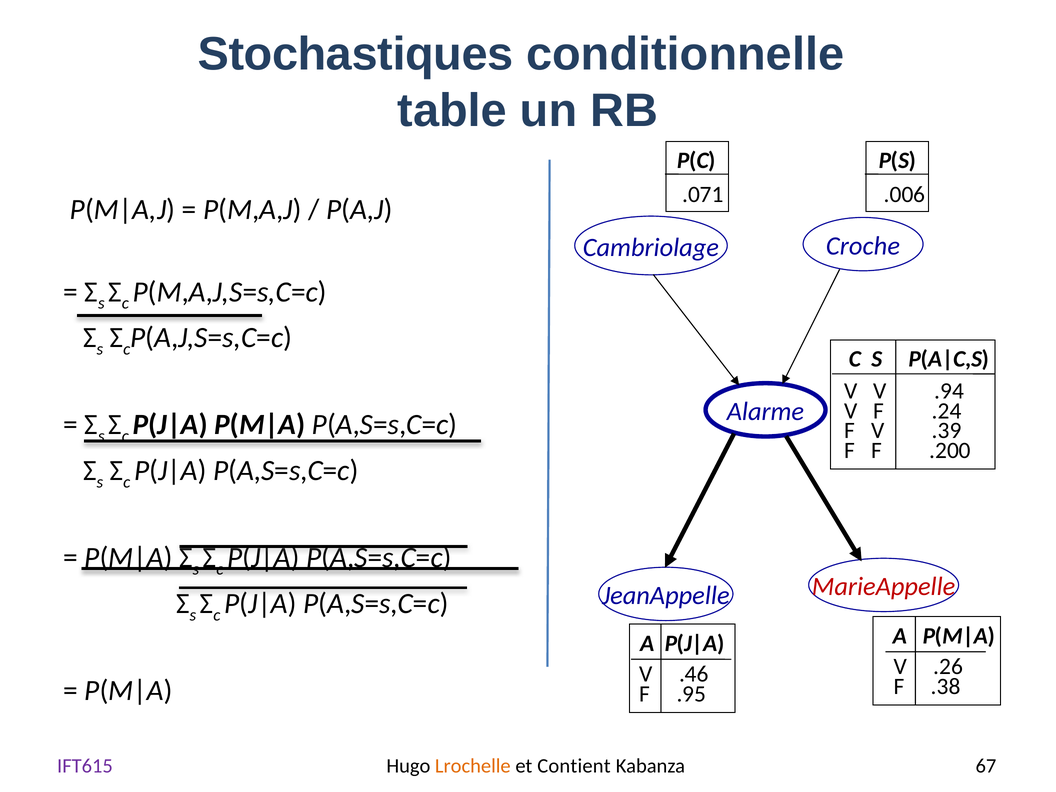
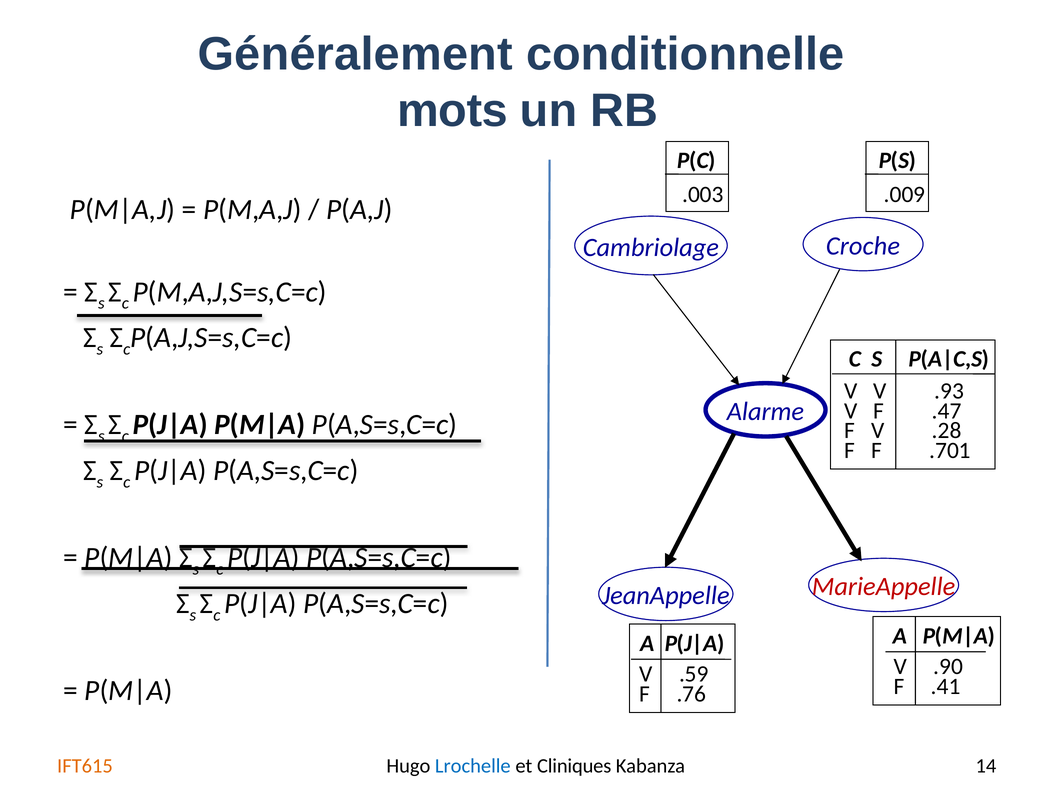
Stochastiques: Stochastiques -> Généralement (355, 54)
table: table -> mots (452, 111)
.071: .071 -> .003 (703, 194)
.006: .006 -> .009 (905, 194)
.94: .94 -> .93 (949, 391)
.24: .24 -> .47 (947, 411)
.39: .39 -> .28 (947, 431)
.200: .200 -> .701 (950, 450)
.26: .26 -> .90 (948, 667)
.46: .46 -> .59 (694, 674)
.38: .38 -> .41 (946, 686)
.95: .95 -> .76 (691, 694)
IFT615 colour: purple -> orange (85, 766)
Lrochelle colour: orange -> blue (473, 766)
Contient: Contient -> Cliniques (574, 766)
67: 67 -> 14 (986, 766)
